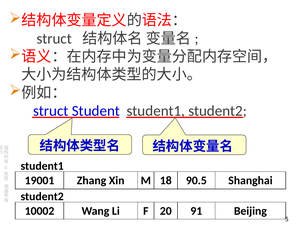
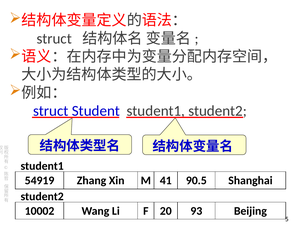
19001: 19001 -> 54919 (40, 180)
18: 18 -> 41 (166, 180)
91: 91 -> 93 (196, 211)
